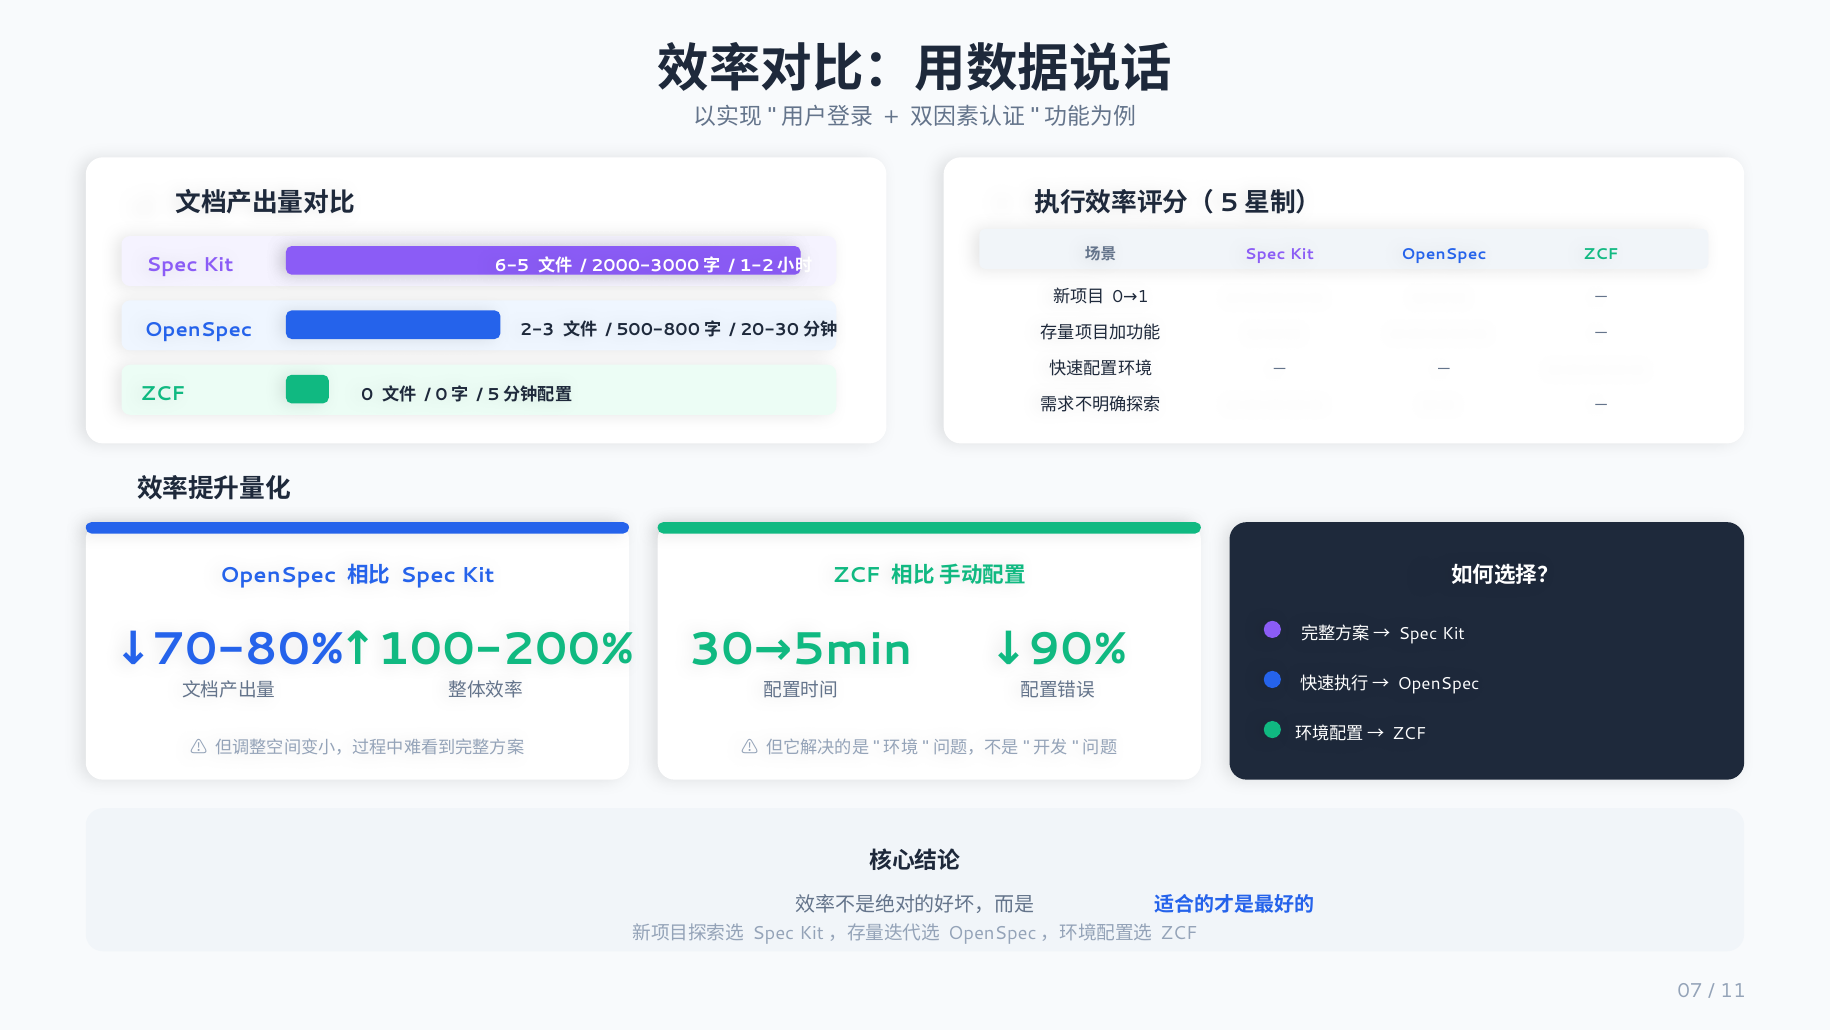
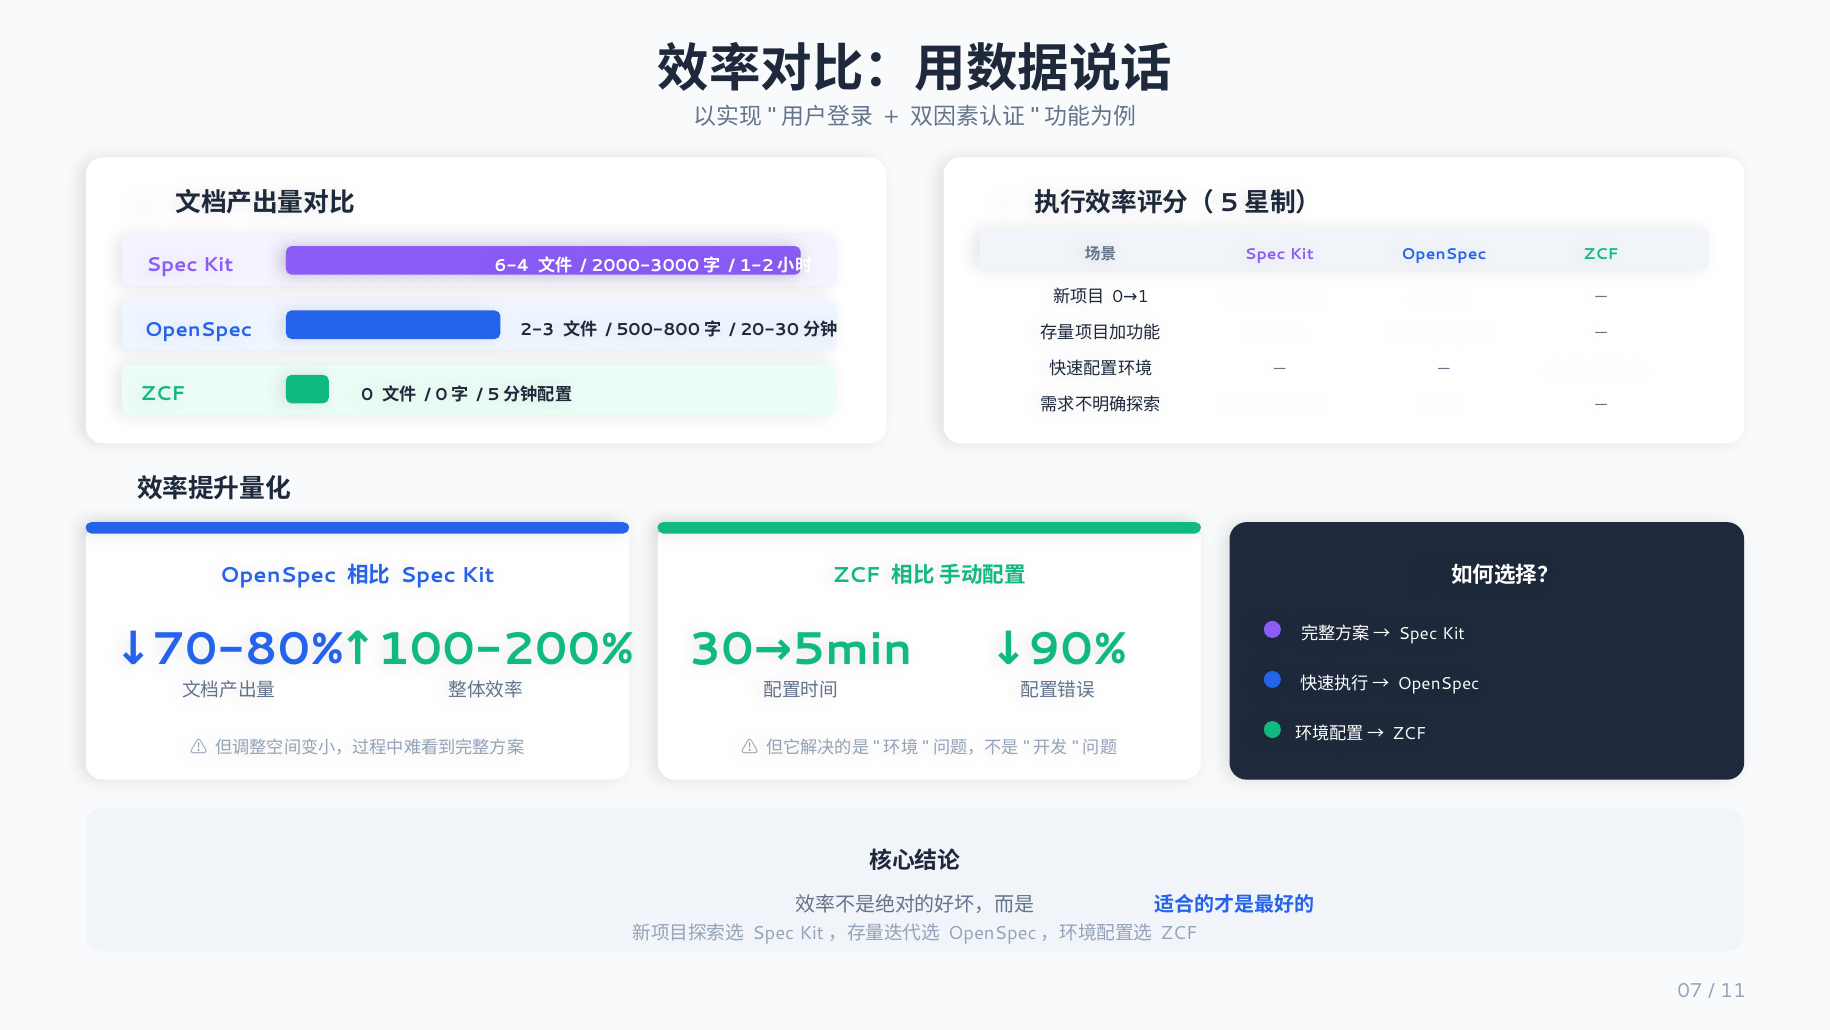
6-5: 6-5 -> 6-4 (512, 266)
